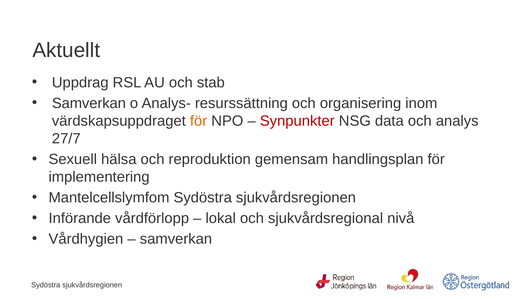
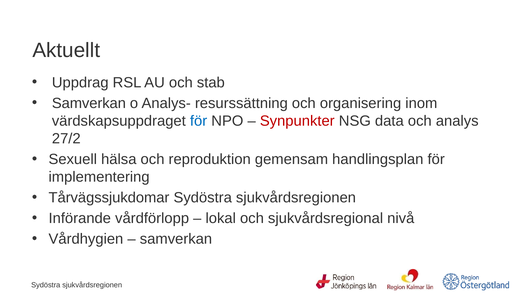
för colour: orange -> blue (199, 121)
27/7: 27/7 -> 27/2 (66, 139)
Mantelcellslymfom: Mantelcellslymfom -> Tårvägssjukdomar (109, 198)
